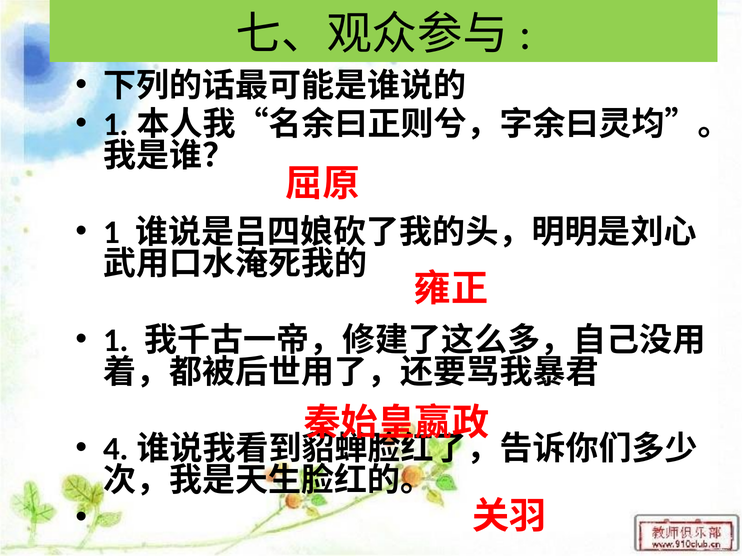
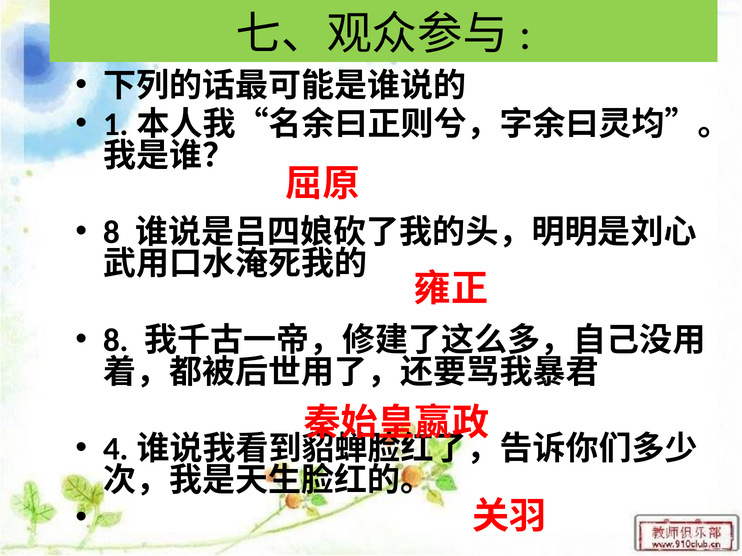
1: 1 -> 8 (112, 233)
1: 1 -> 8 (116, 341)
